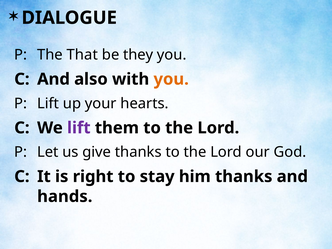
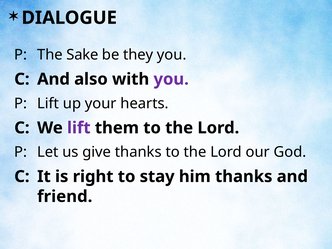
That: That -> Sake (82, 55)
you colour: orange -> purple (171, 79)
hands: hands -> friend (65, 196)
